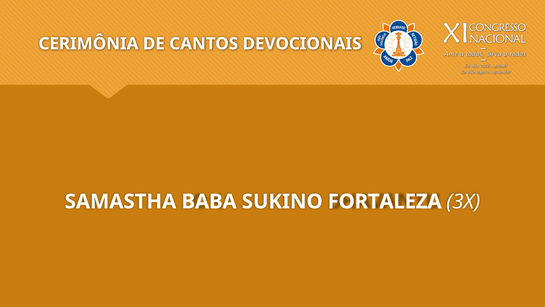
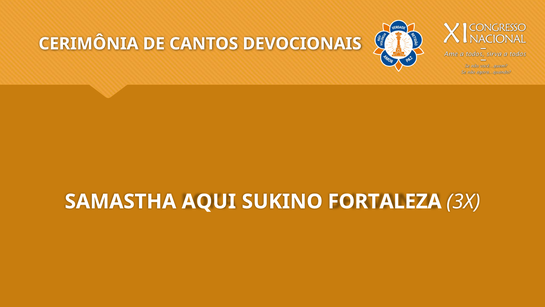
BABA: BABA -> AQUI (209, 201)
